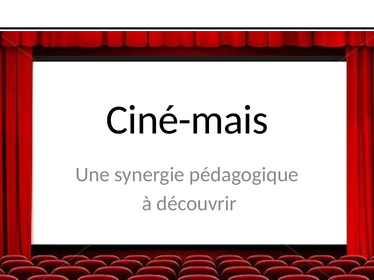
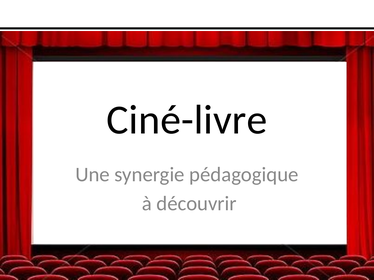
Ciné-mais: Ciné-mais -> Ciné-livre (187, 120)
